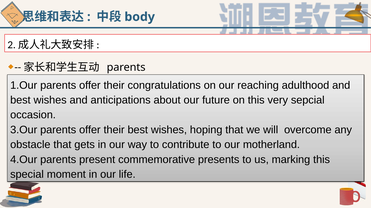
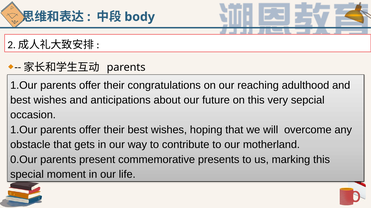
3.Our: 3.Our -> 1.Our (24, 130)
4.Our: 4.Our -> 0.Our (24, 160)
